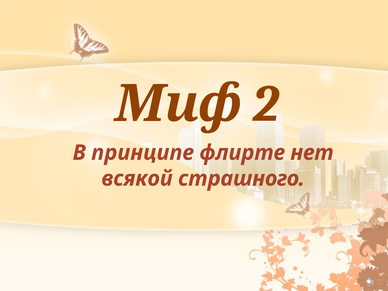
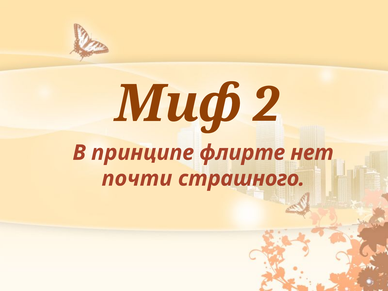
всякой: всякой -> почти (137, 179)
